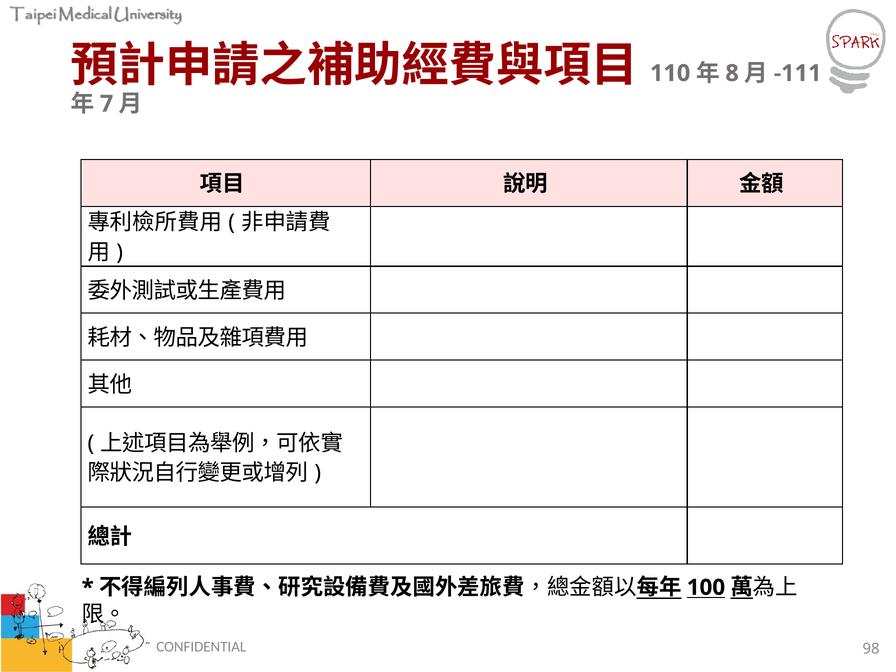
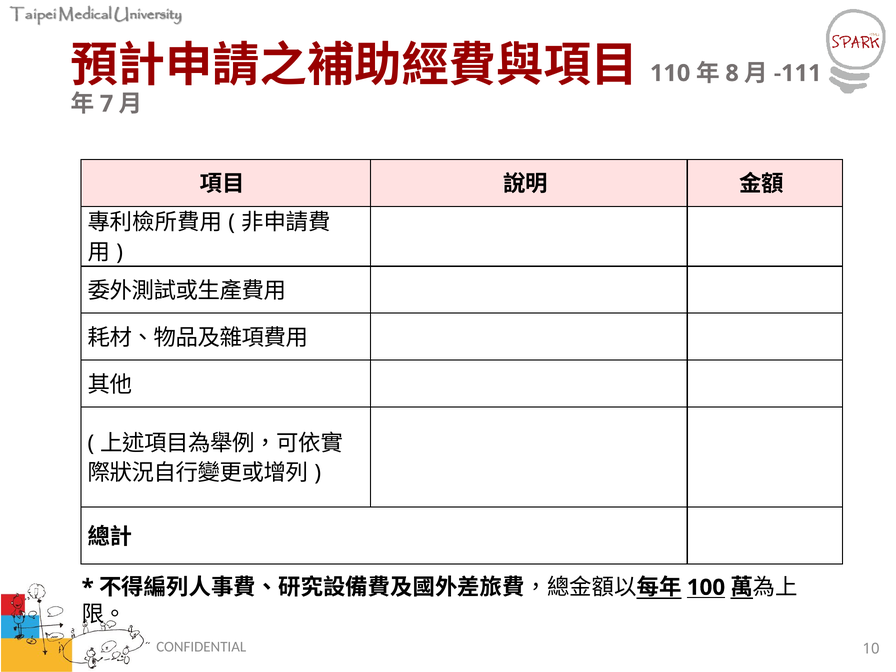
98: 98 -> 10 (871, 649)
